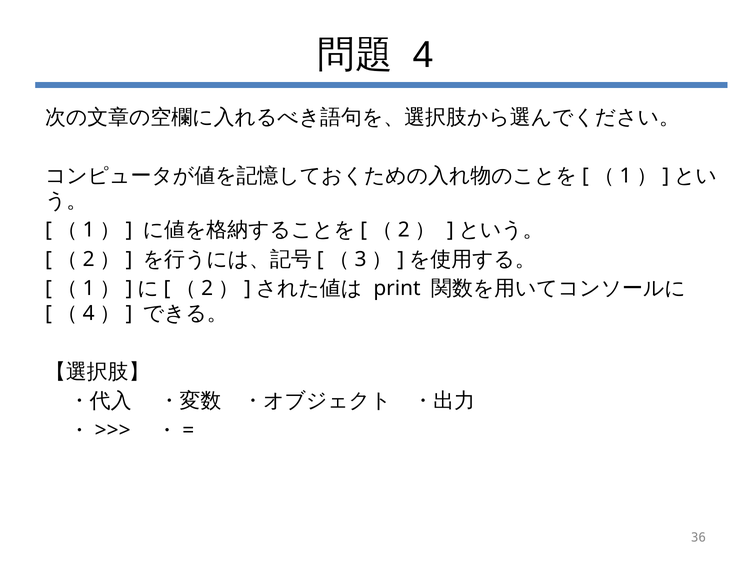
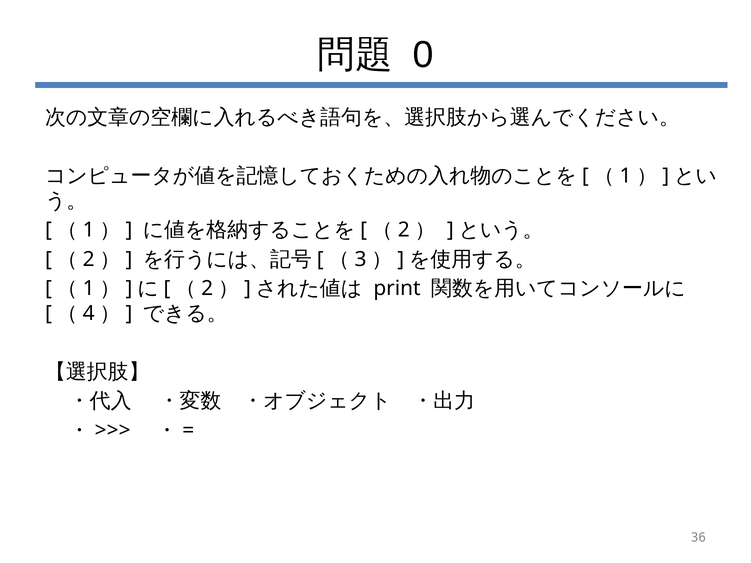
4: 4 -> 0 (423, 55)
